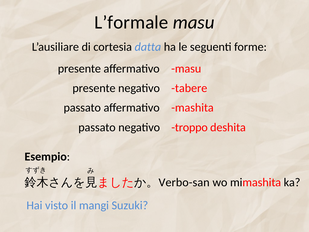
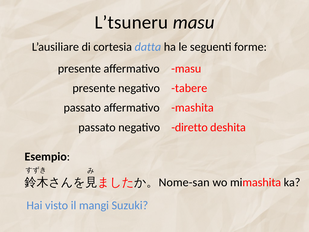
L’formale: L’formale -> L’tsuneru (131, 22)
troppo: troppo -> diretto (190, 127)
Verbo-san: Verbo-san -> Nome-san (184, 182)
